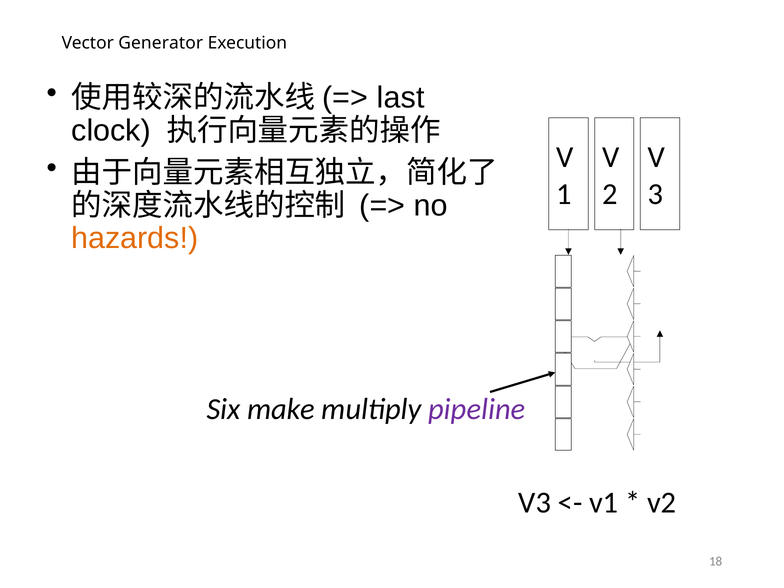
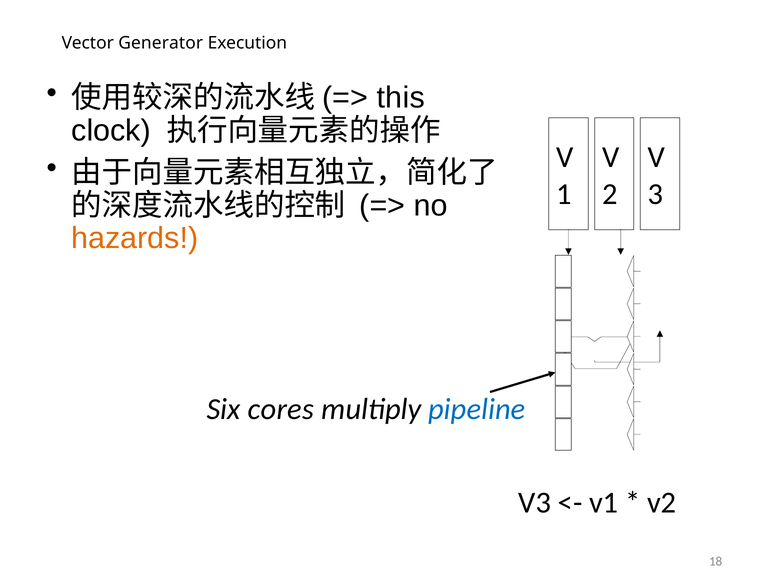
last: last -> this (401, 98)
make: make -> cores (281, 409)
pipeline colour: purple -> blue (477, 409)
